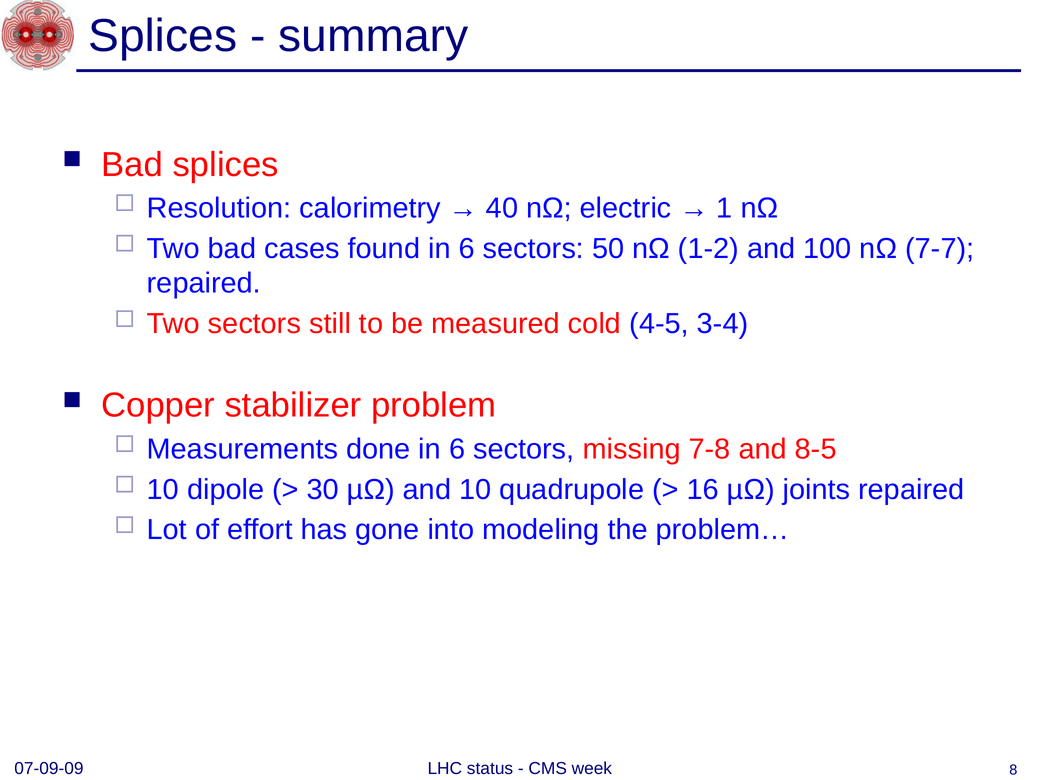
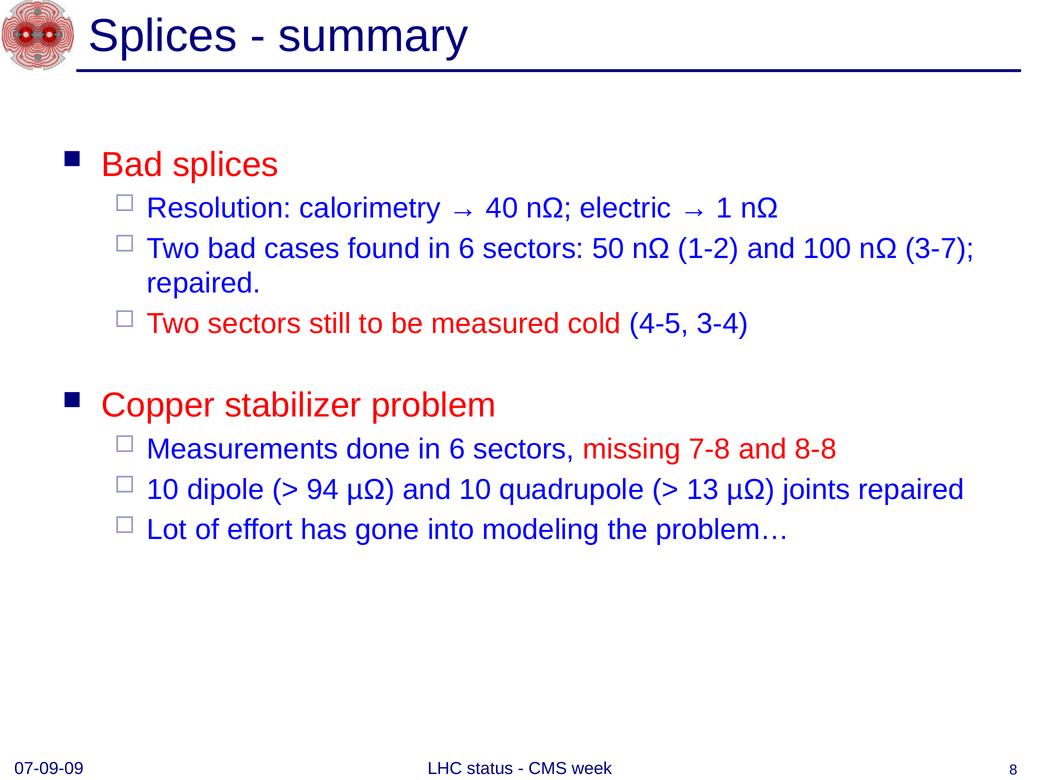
7-7: 7-7 -> 3-7 (940, 249)
8-5: 8-5 -> 8-8 (816, 449)
30: 30 -> 94 (323, 489)
16: 16 -> 13 (703, 489)
